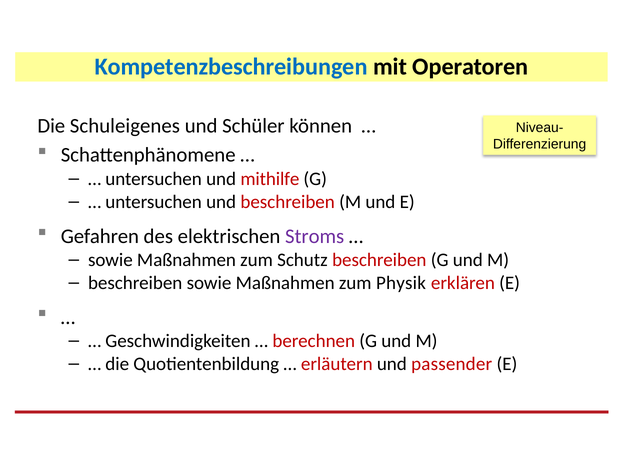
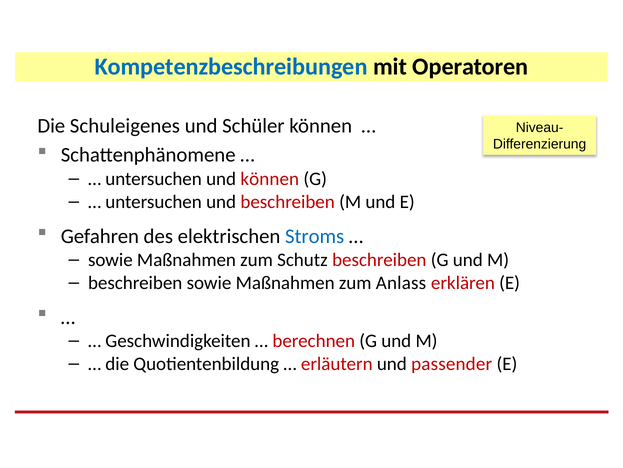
und mithilfe: mithilfe -> können (270, 179)
Stroms colour: purple -> blue (315, 236)
Physik: Physik -> Anlass (401, 282)
